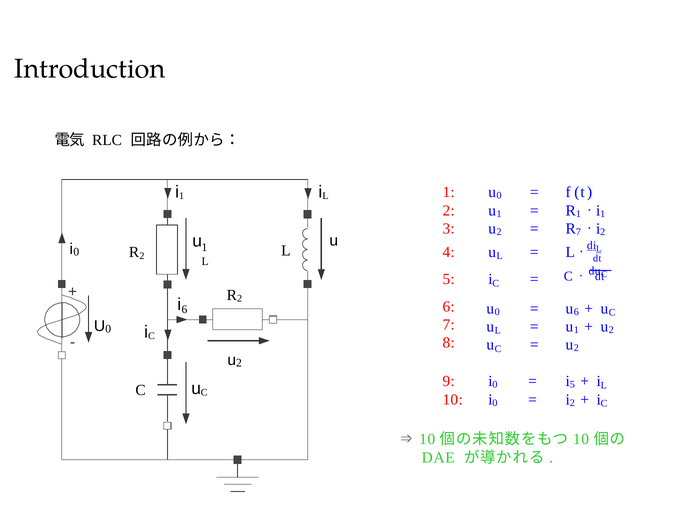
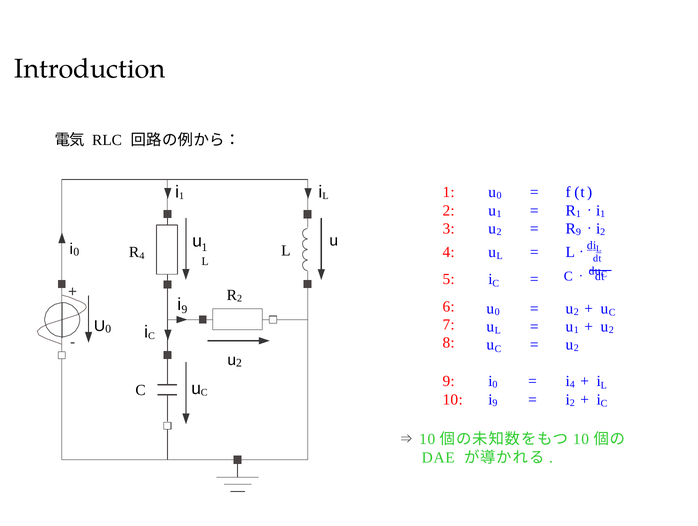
7: 7 -> 9 (578, 232)
2: 2 -> 4 (142, 256)
6: 6 -> 9 (184, 309)
6: 6 -> 2 (576, 312)
i 5: 5 -> 4 (572, 385)
10 i 0: 0 -> 9 (495, 403)
